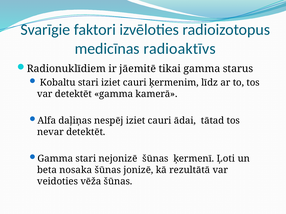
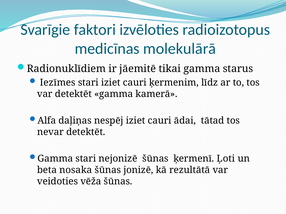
radioaktīvs: radioaktīvs -> molekulārā (180, 49)
Kobaltu: Kobaltu -> Iezīmes (58, 83)
